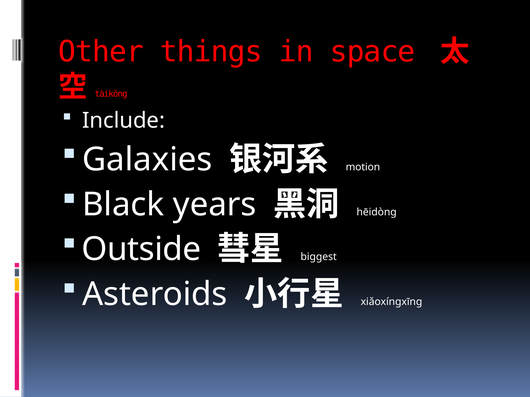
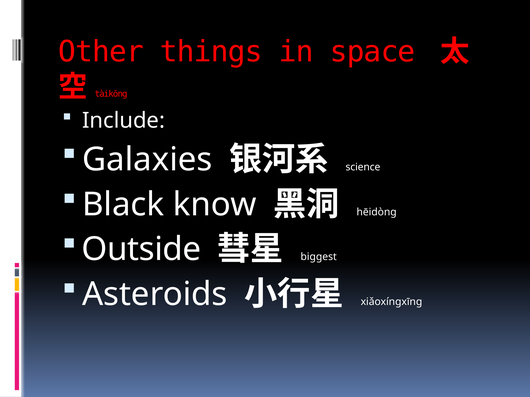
motion: motion -> science (363, 167)
years: years -> know (215, 205)
